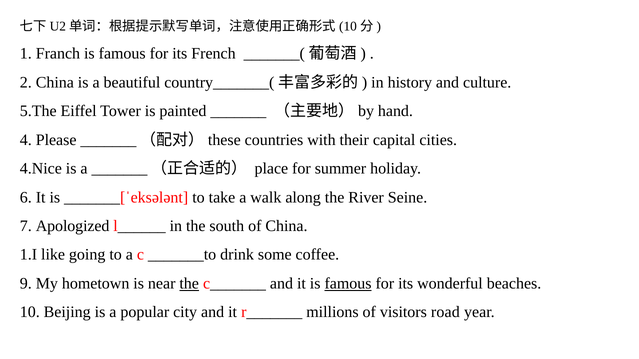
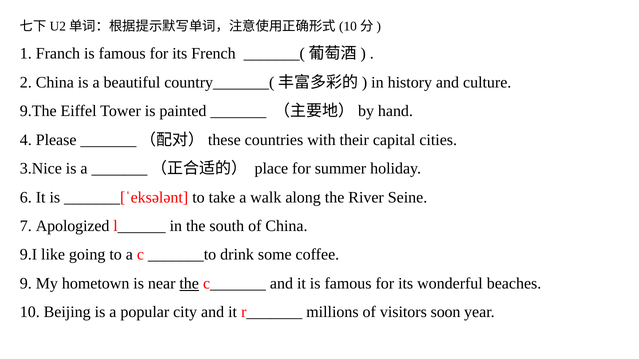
5.The: 5.The -> 9.The (38, 111)
4.Nice: 4.Nice -> 3.Nice (41, 169)
1.I: 1.I -> 9.I (28, 255)
famous underline: present -> none (348, 284)
road: road -> soon (446, 313)
